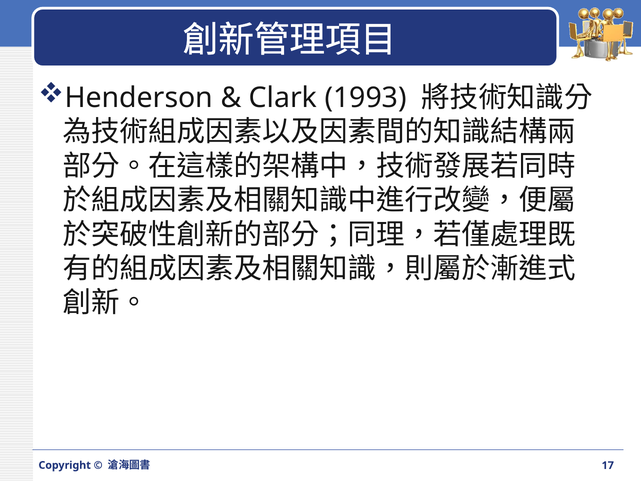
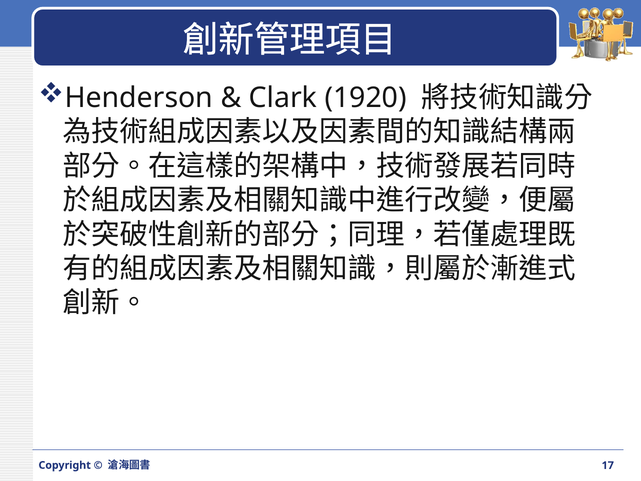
1993: 1993 -> 1920 (366, 98)
